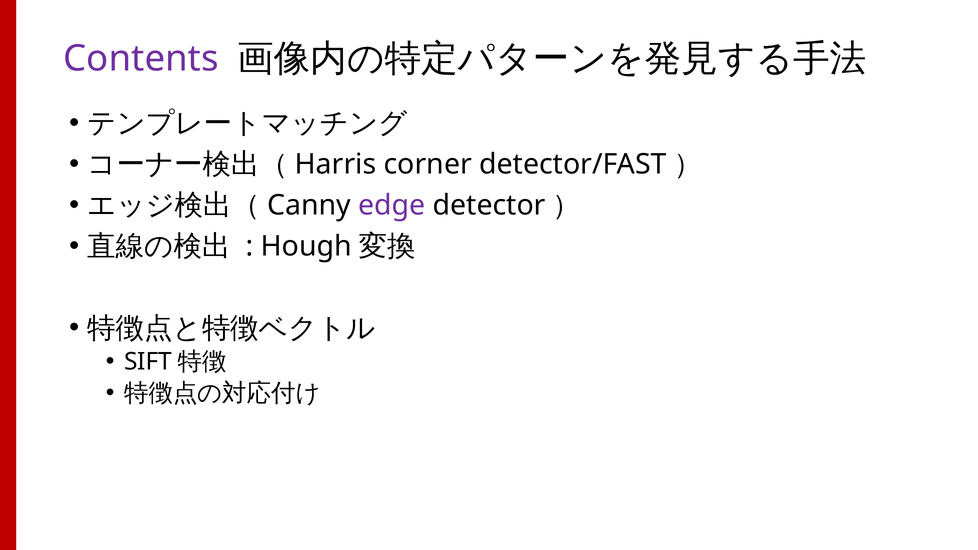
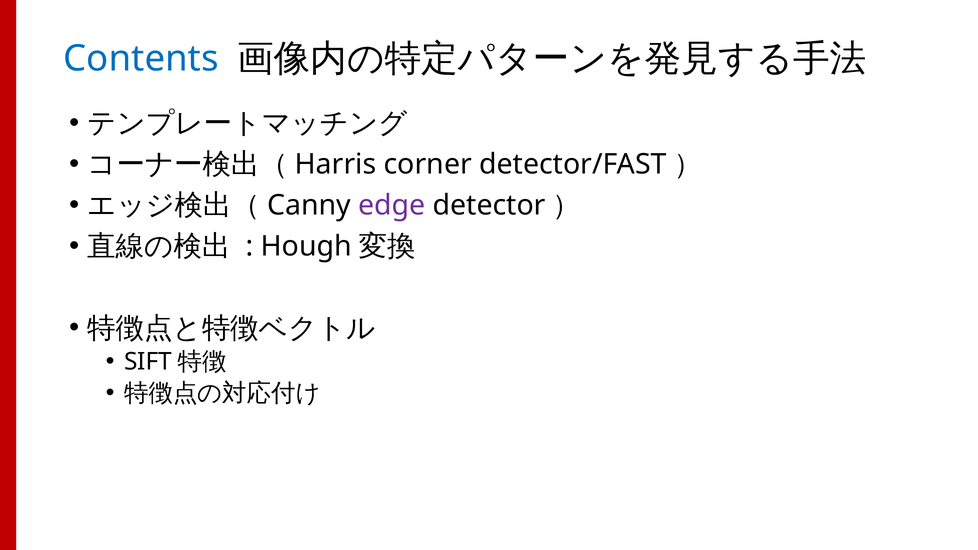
Contents colour: purple -> blue (141, 58)
